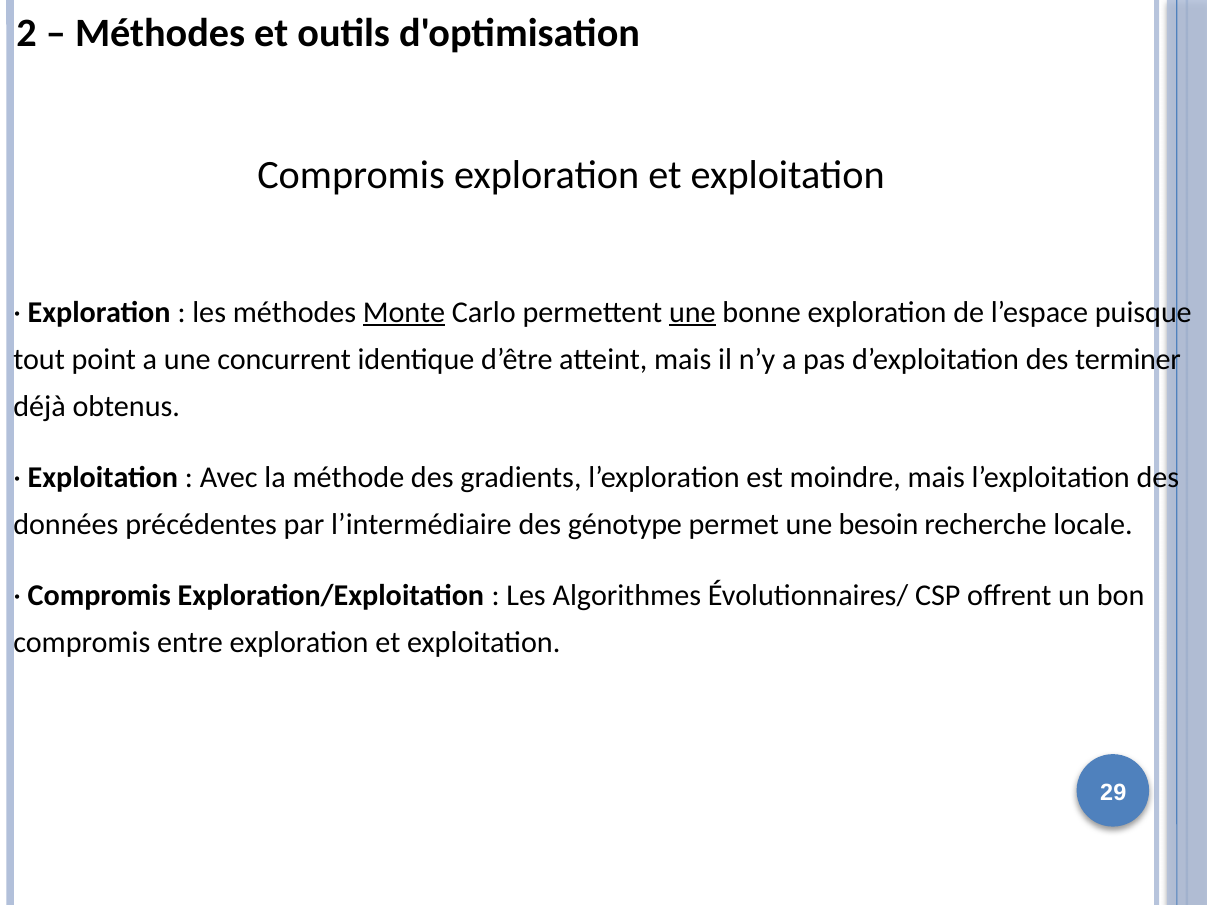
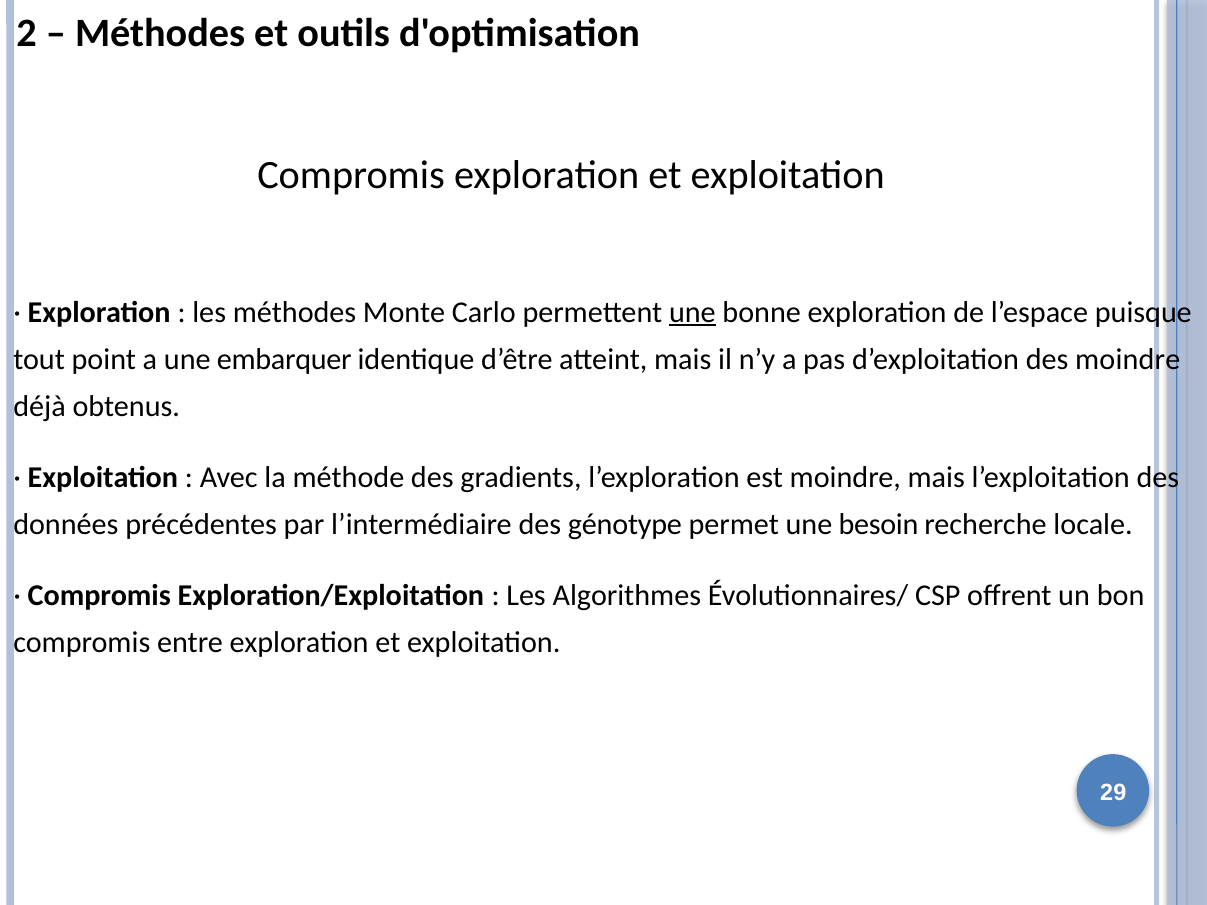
Monte underline: present -> none (404, 312)
concurrent: concurrent -> embarquer (284, 359)
des terminer: terminer -> moindre (1128, 359)
